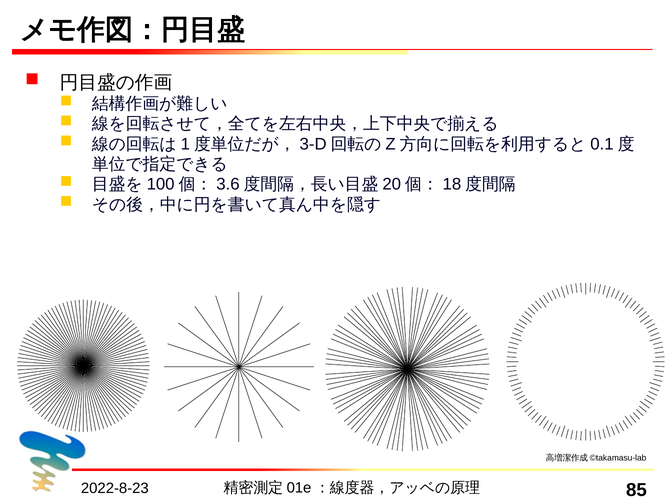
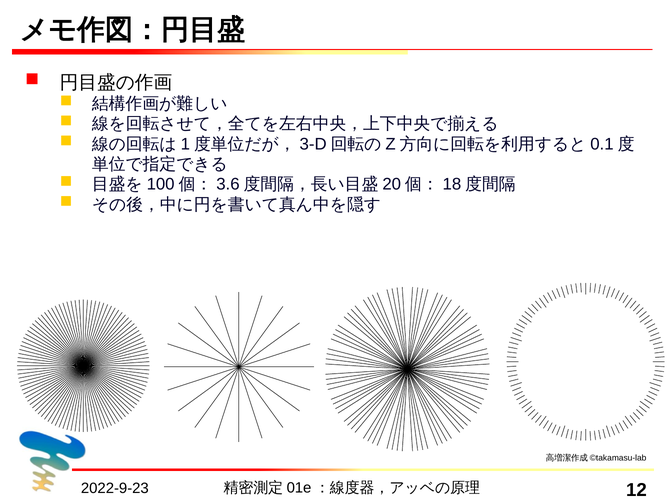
2022-8-23: 2022-8-23 -> 2022-9-23 (115, 488)
85: 85 -> 12 (636, 490)
